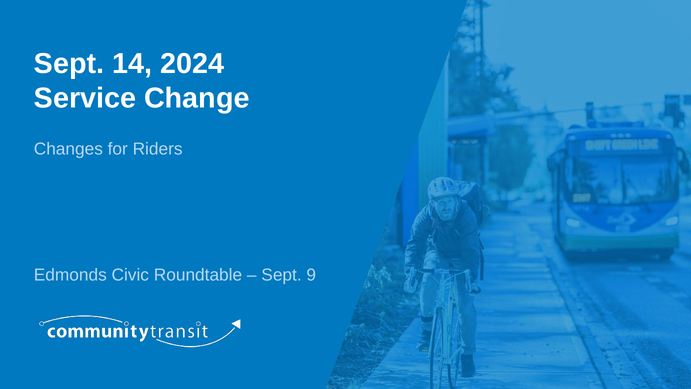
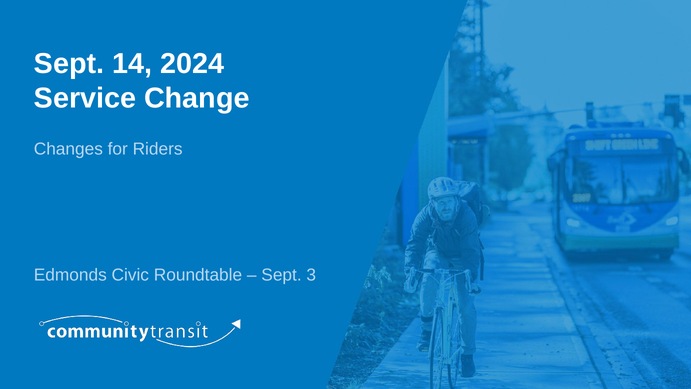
9: 9 -> 3 (311, 275)
